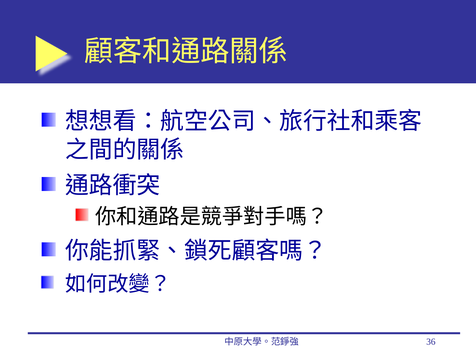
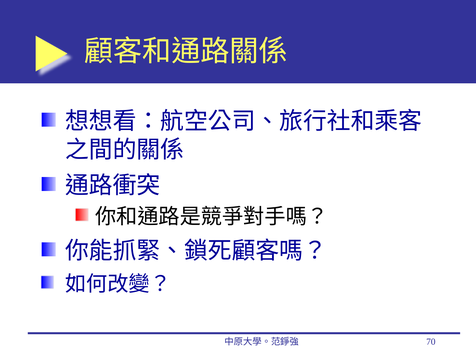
36: 36 -> 70 (431, 342)
